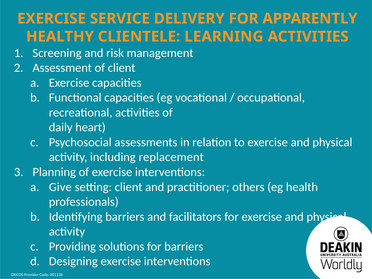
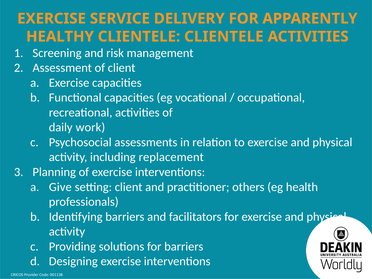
CLIENTELE LEARNING: LEARNING -> CLIENTELE (224, 37)
heart: heart -> work (90, 127)
